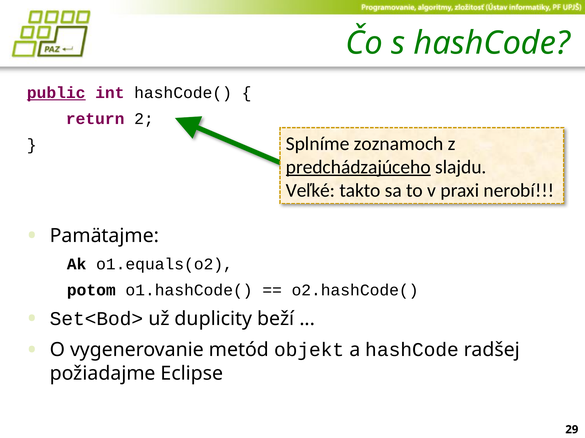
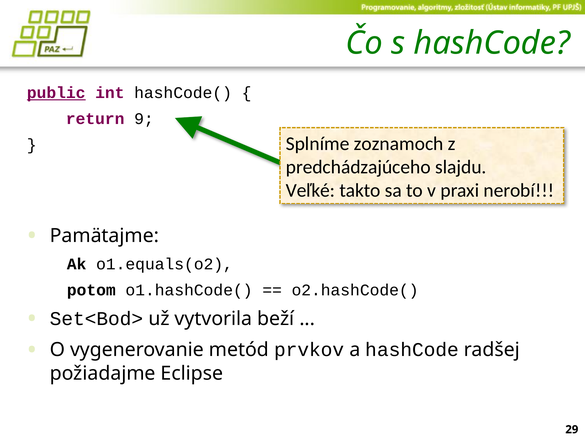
2: 2 -> 9 (144, 119)
predchádzajúceho underline: present -> none (358, 167)
duplicity: duplicity -> vytvorila (213, 319)
objekt: objekt -> prvkov (309, 351)
